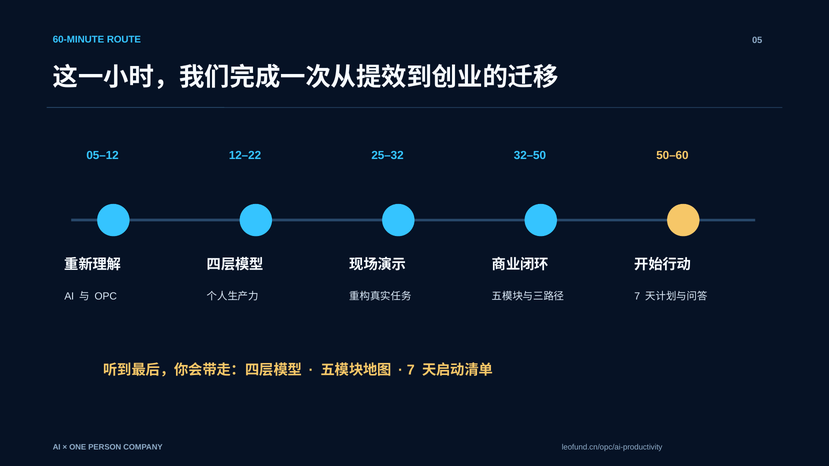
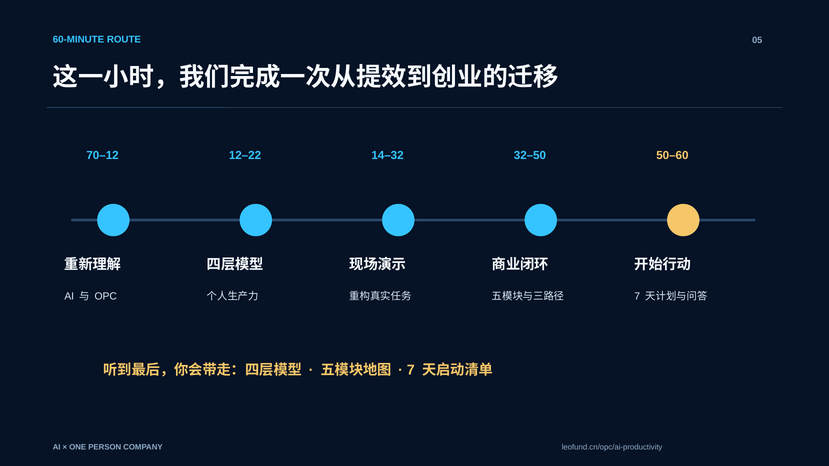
05–12: 05–12 -> 70–12 (103, 156)
25–32: 25–32 -> 14–32 (388, 156)
